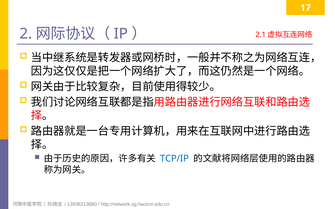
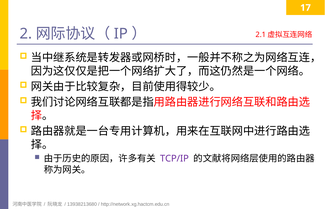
TCP/IP colour: blue -> purple (174, 159)
